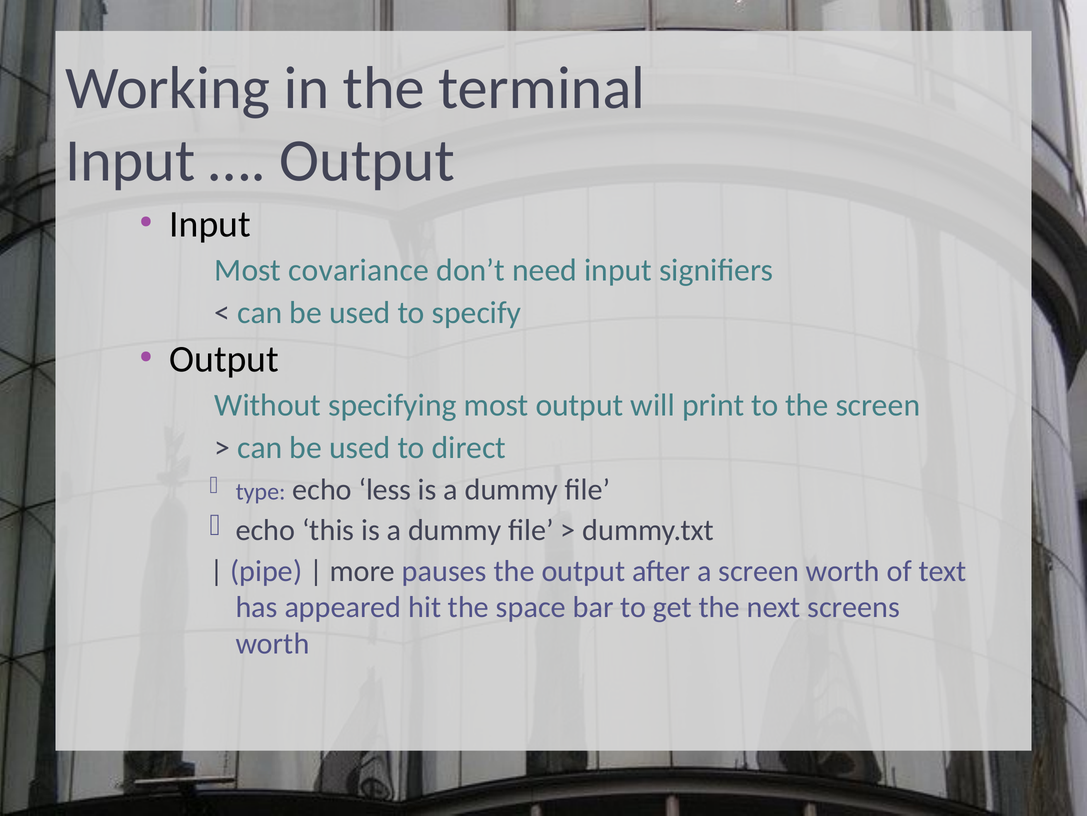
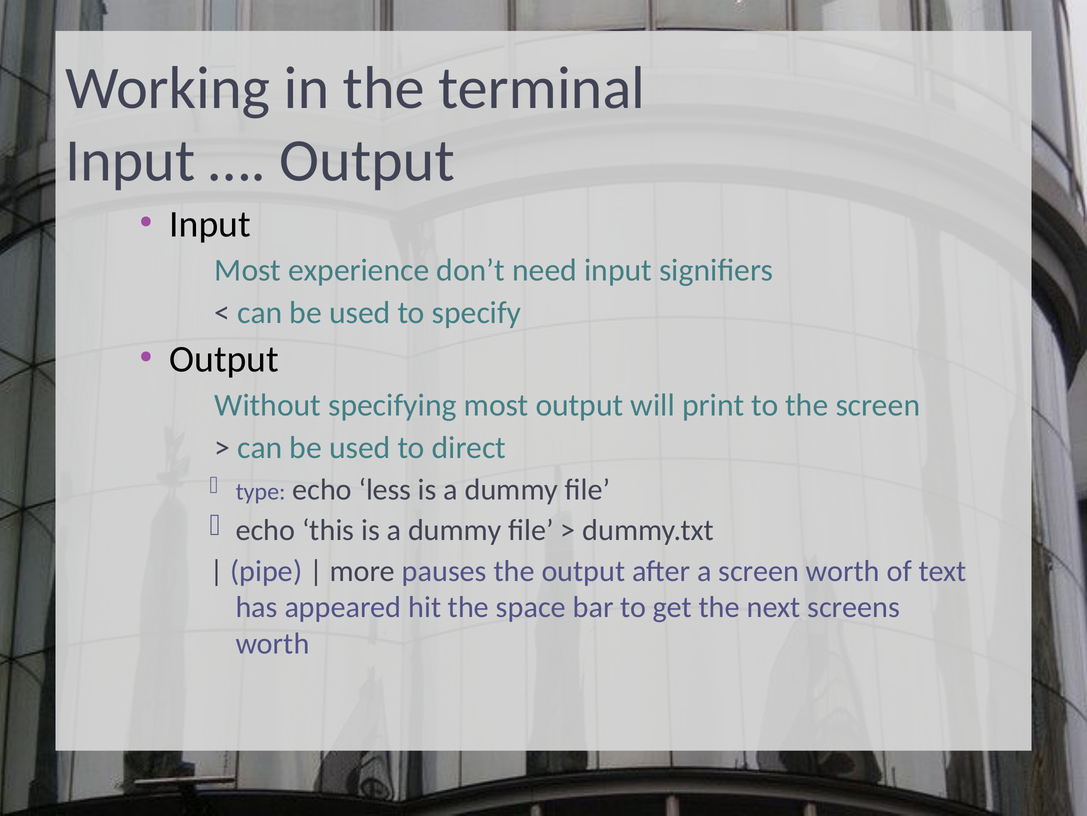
covariance: covariance -> experience (359, 270)
